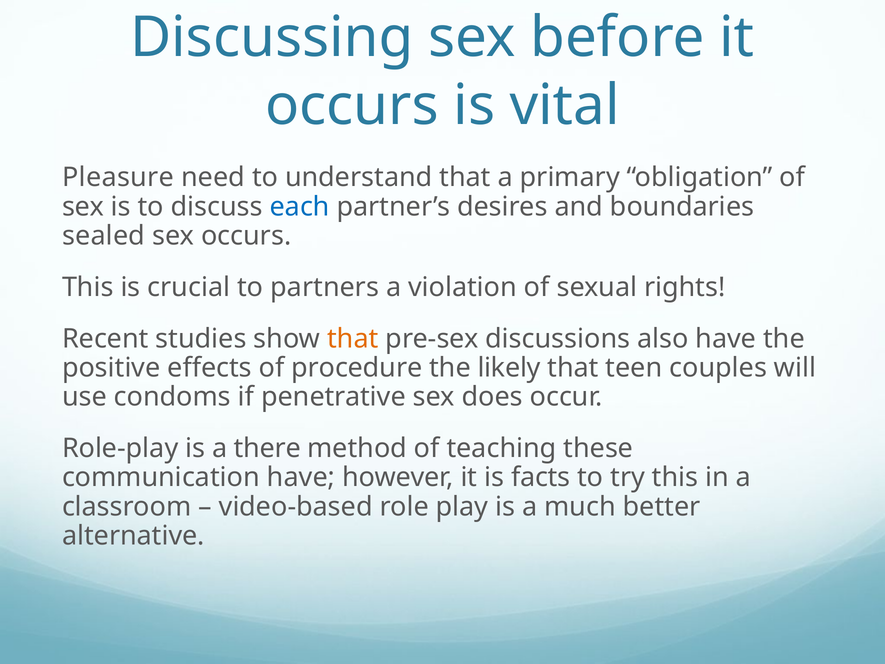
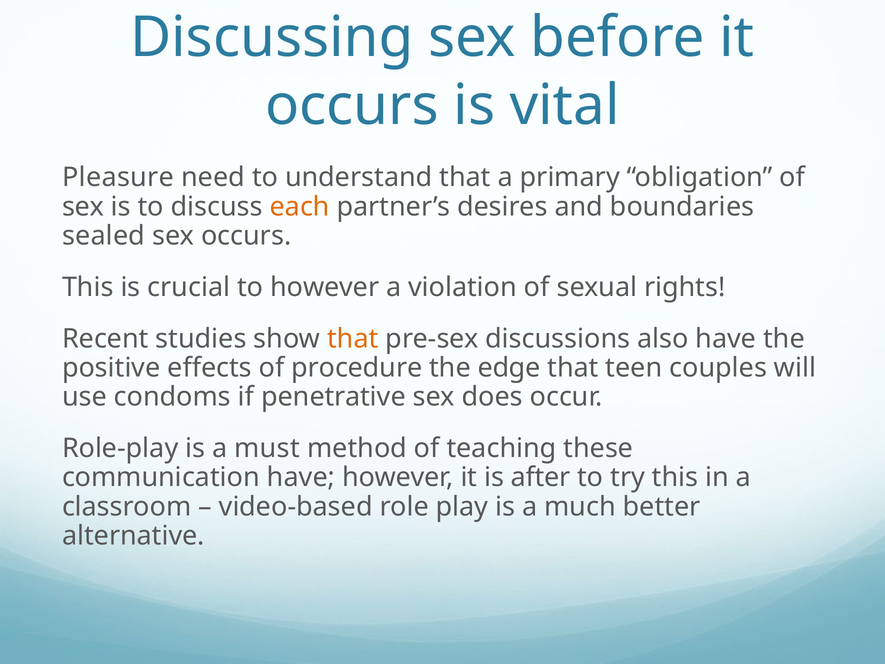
each colour: blue -> orange (300, 207)
to partners: partners -> however (325, 287)
likely: likely -> edge (509, 368)
there: there -> must (267, 448)
facts: facts -> after (541, 477)
